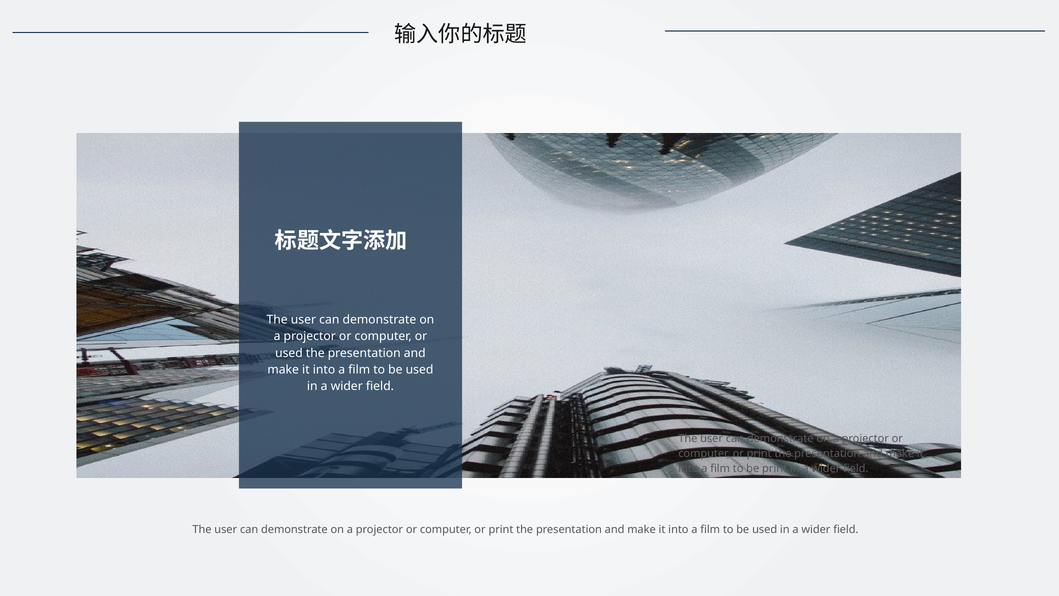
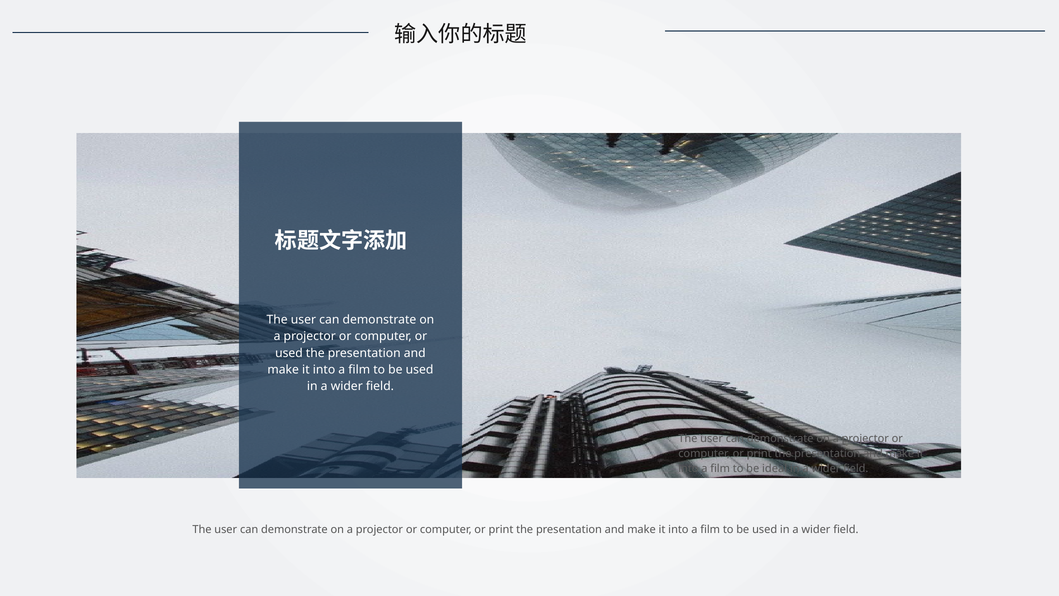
be print: print -> ideal (775, 468)
